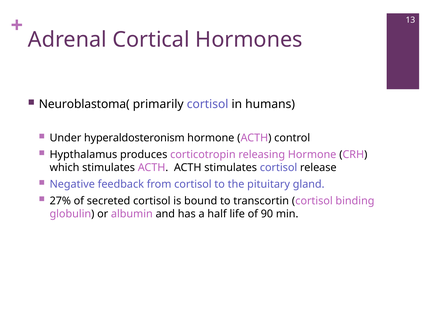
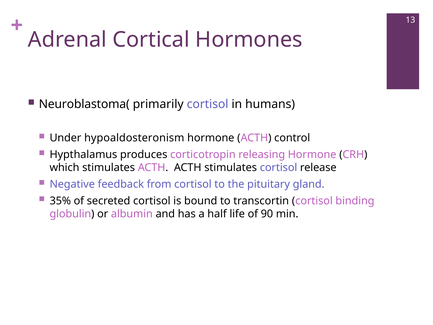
hyperaldosteronism: hyperaldosteronism -> hypoaldosteronism (134, 138)
27%: 27% -> 35% (60, 201)
